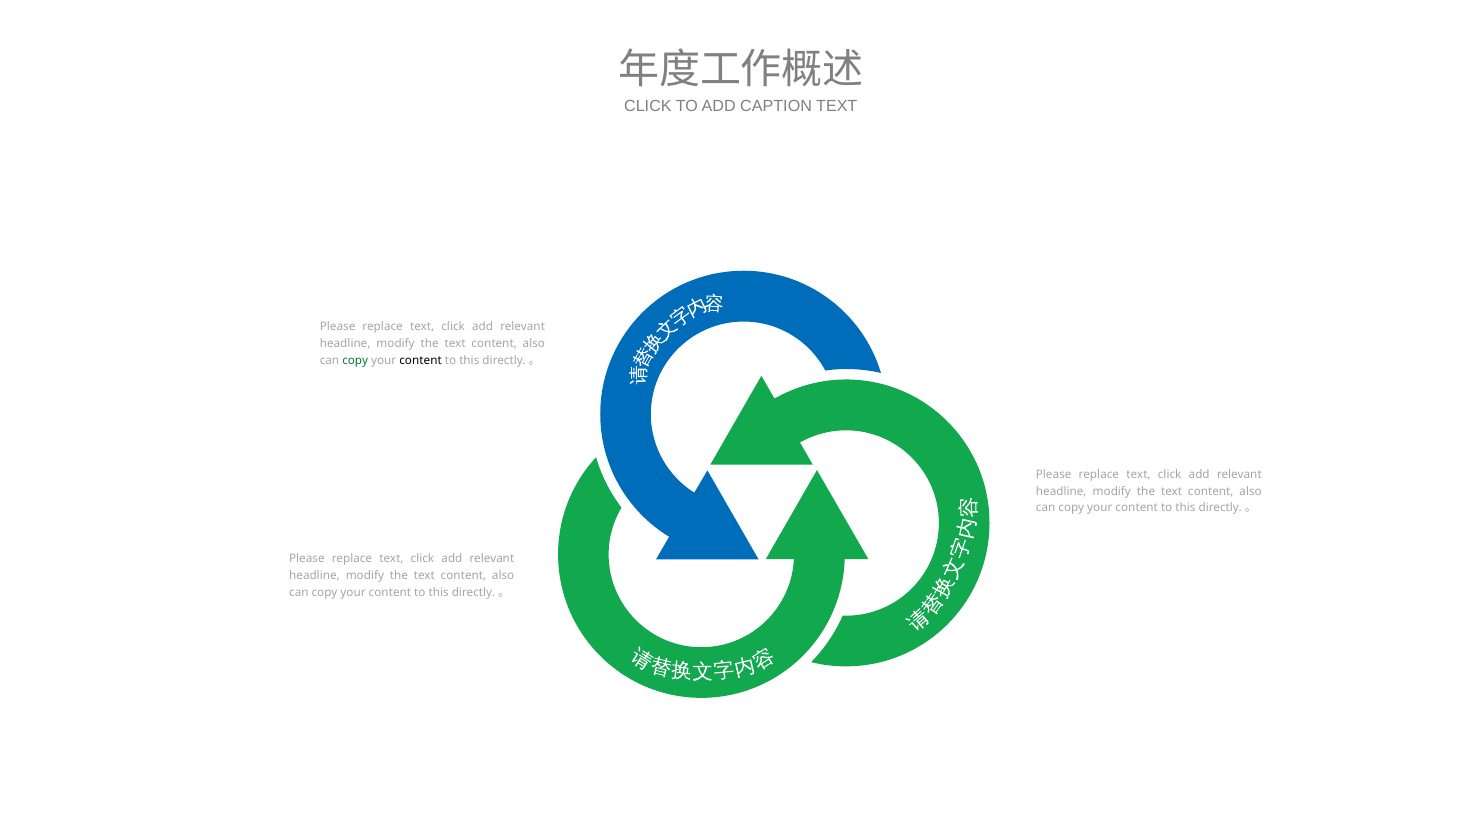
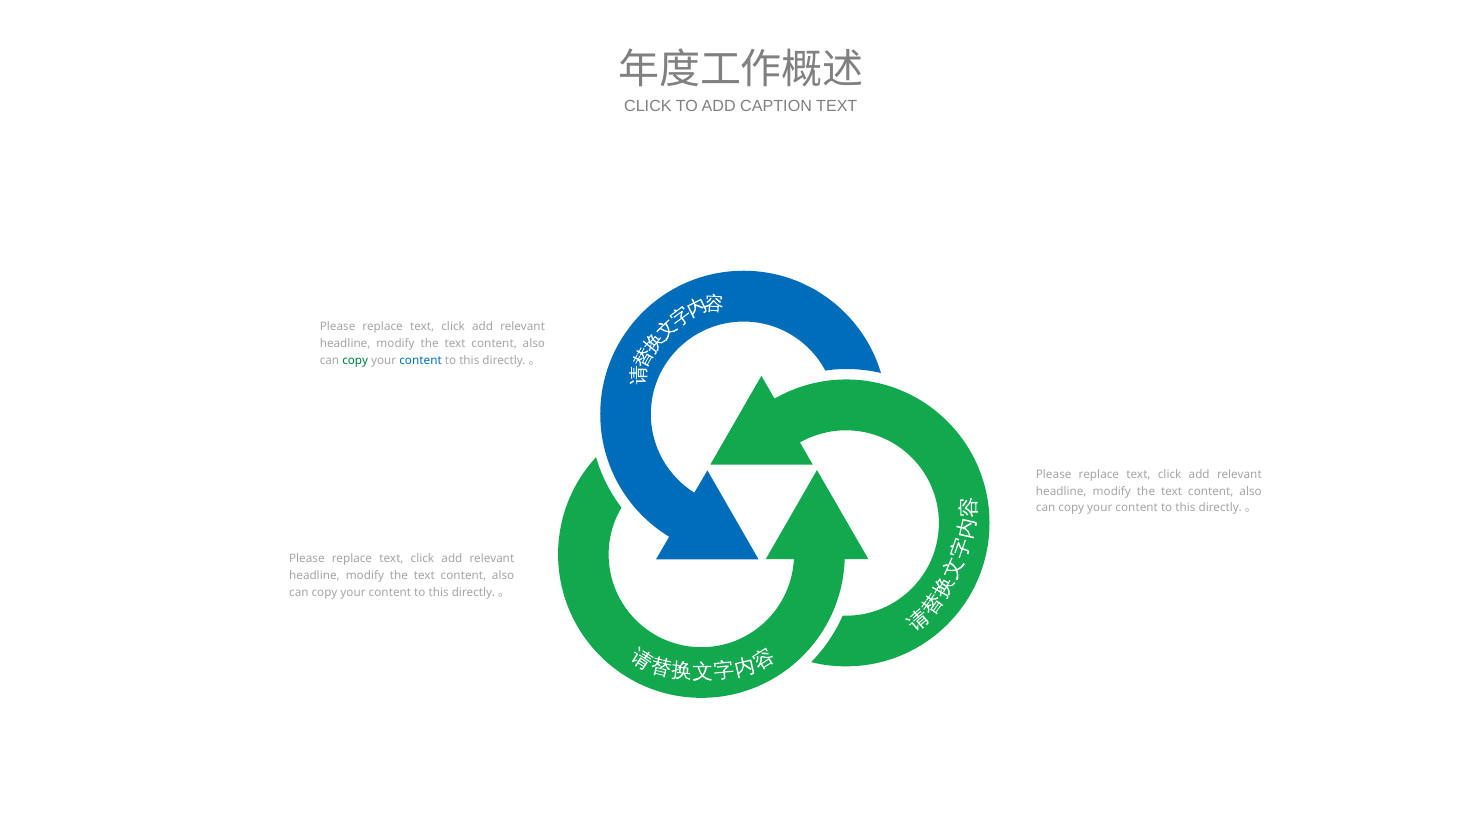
content colour: black -> blue (421, 360)
